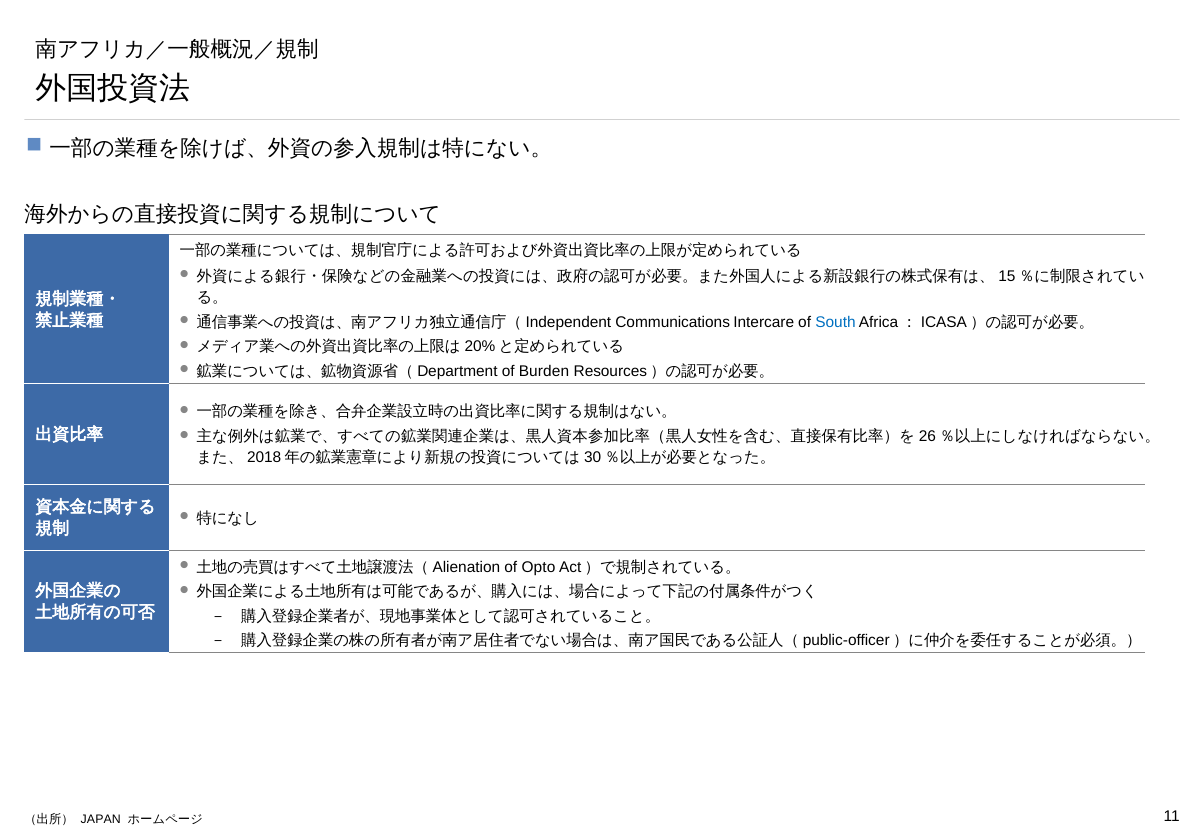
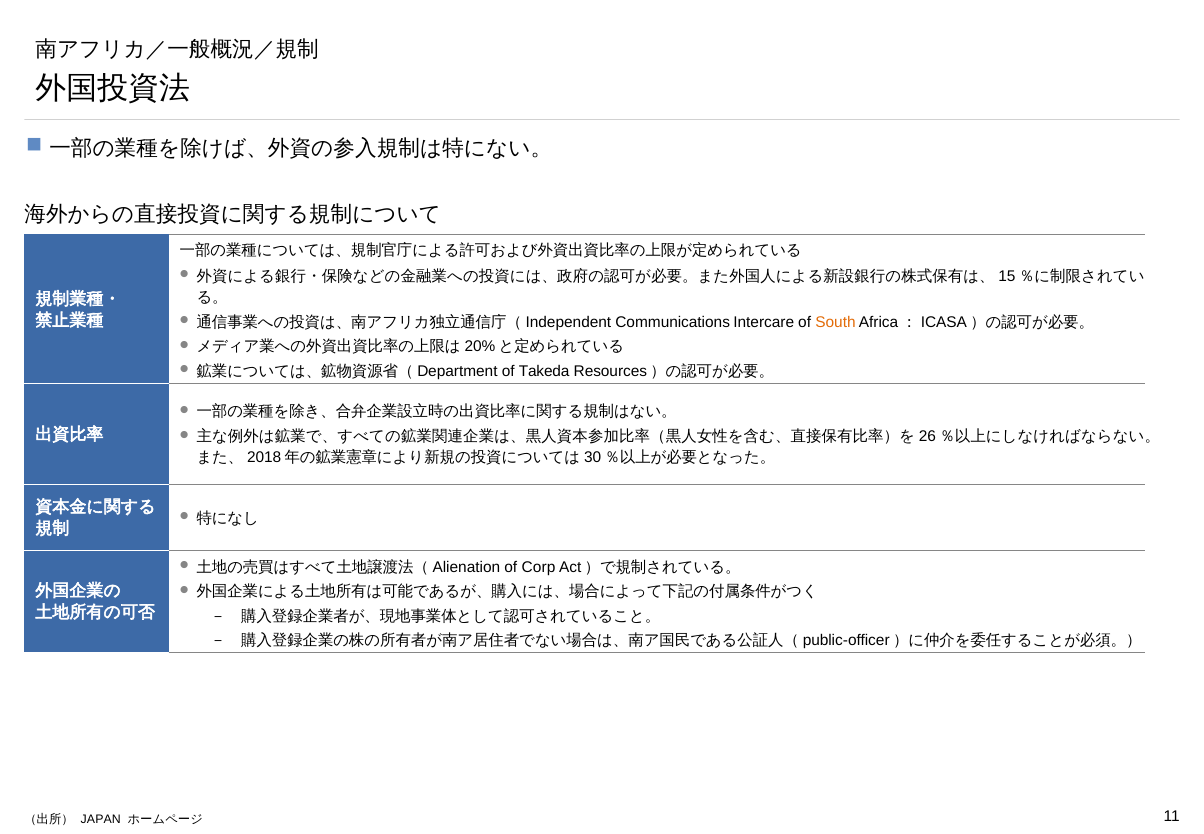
South colour: blue -> orange (836, 322)
Burden: Burden -> Takeda (544, 371)
Opto: Opto -> Corp (539, 567)
